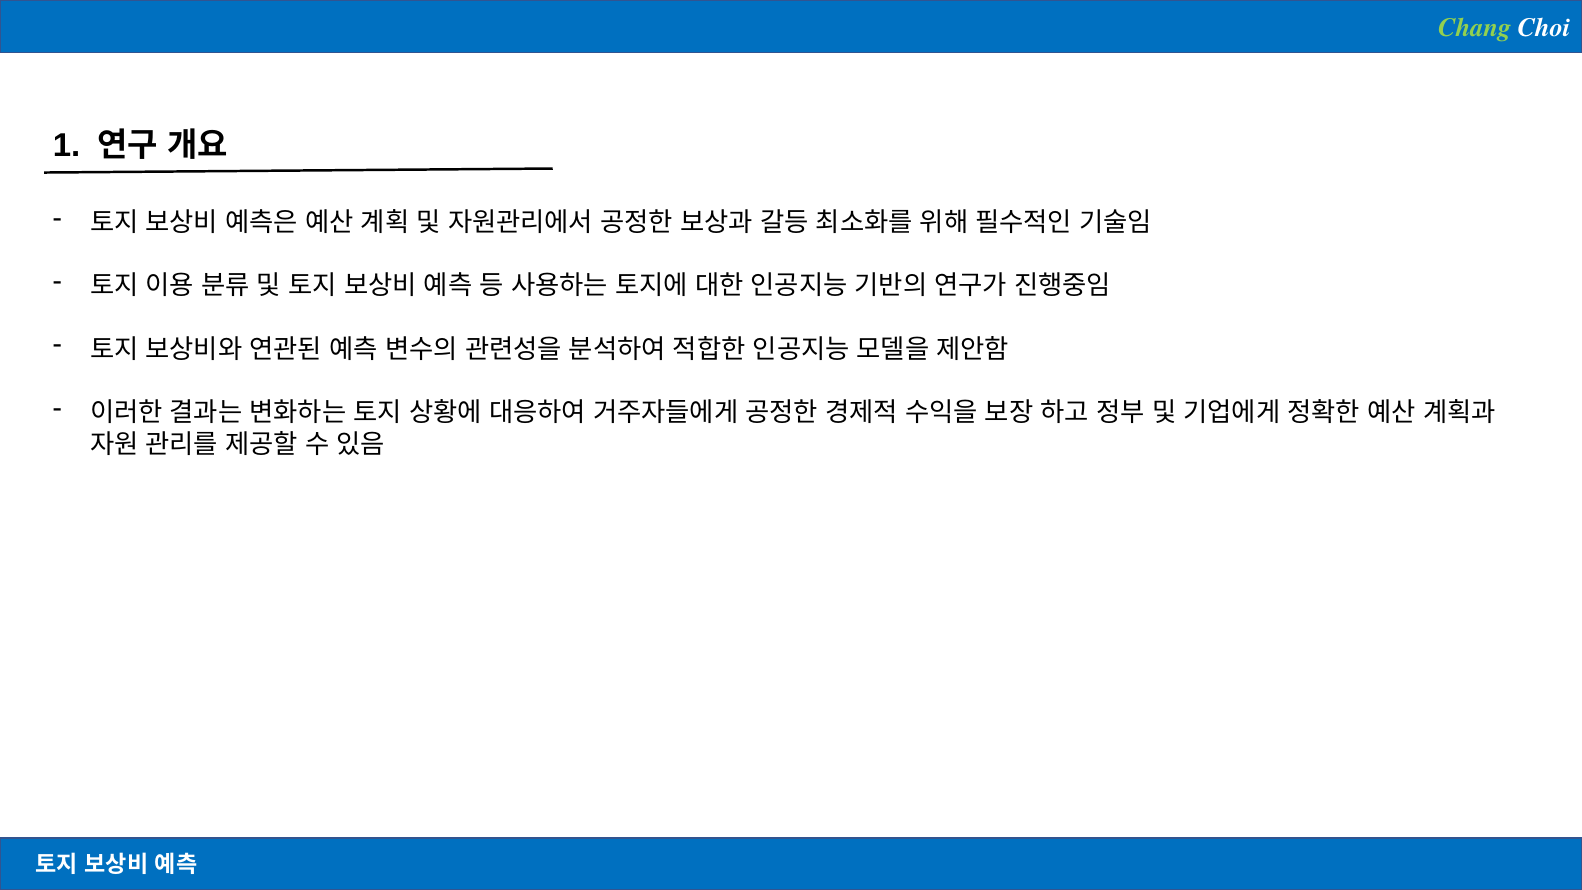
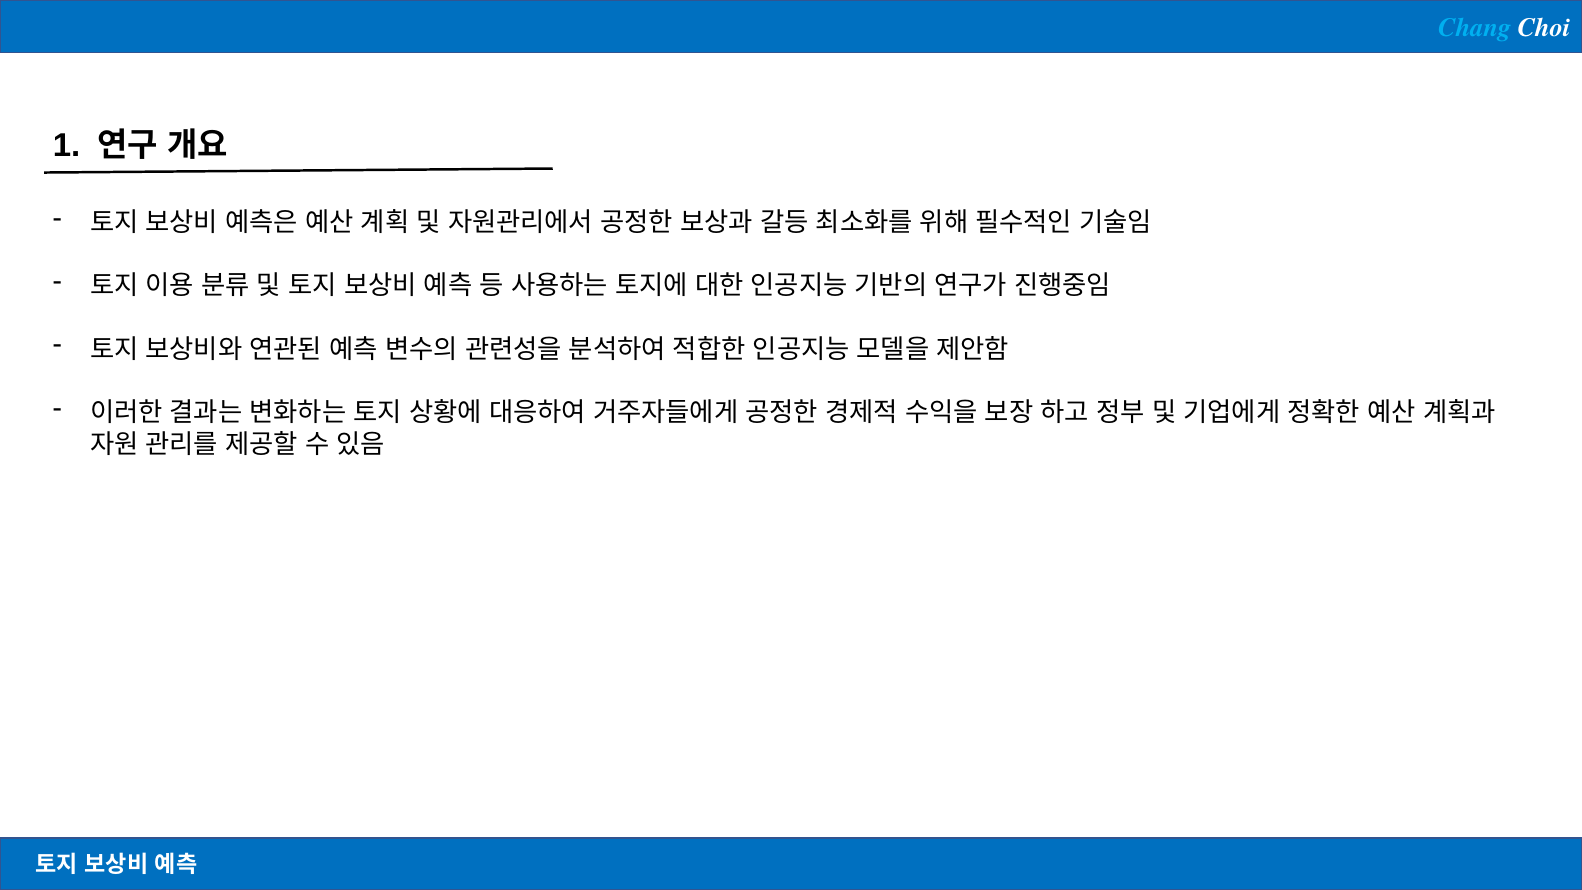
Chang colour: light green -> light blue (1475, 28)
